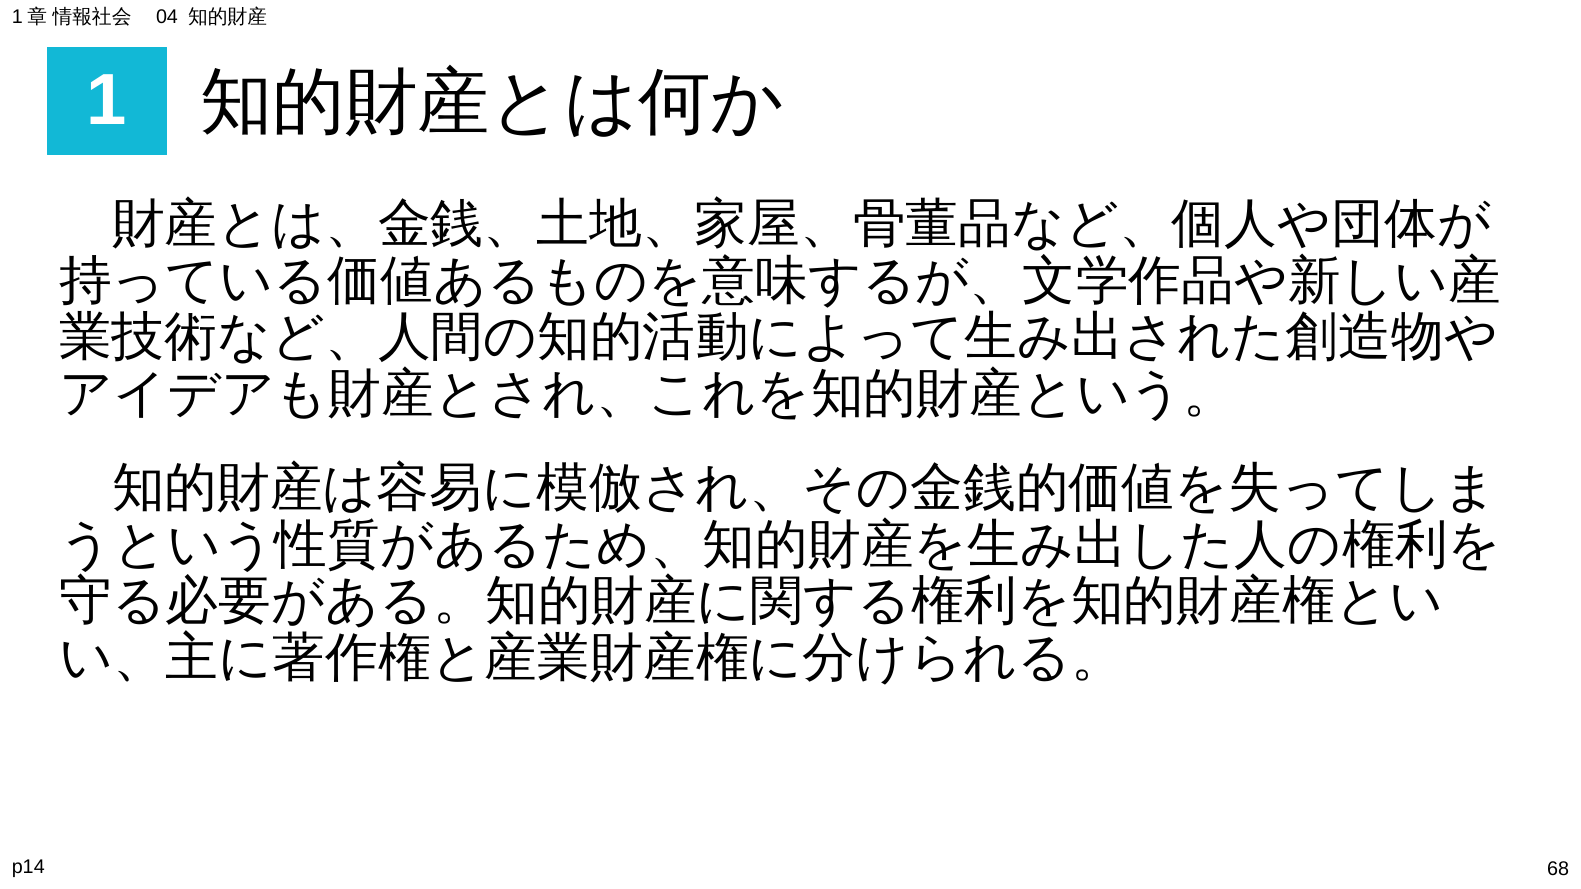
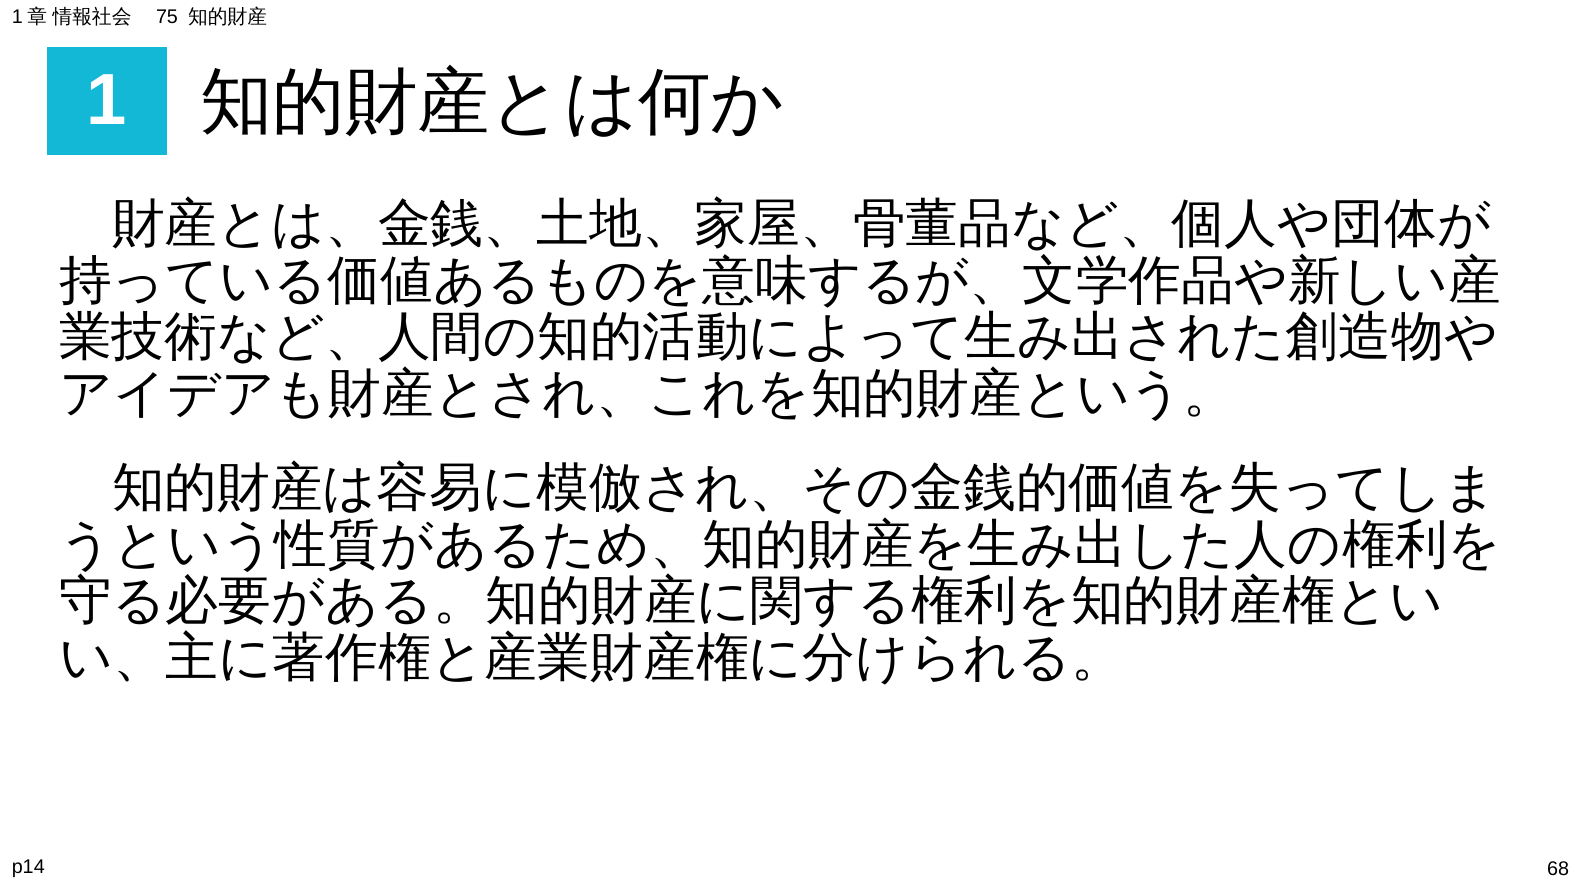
04: 04 -> 75 (167, 16)
